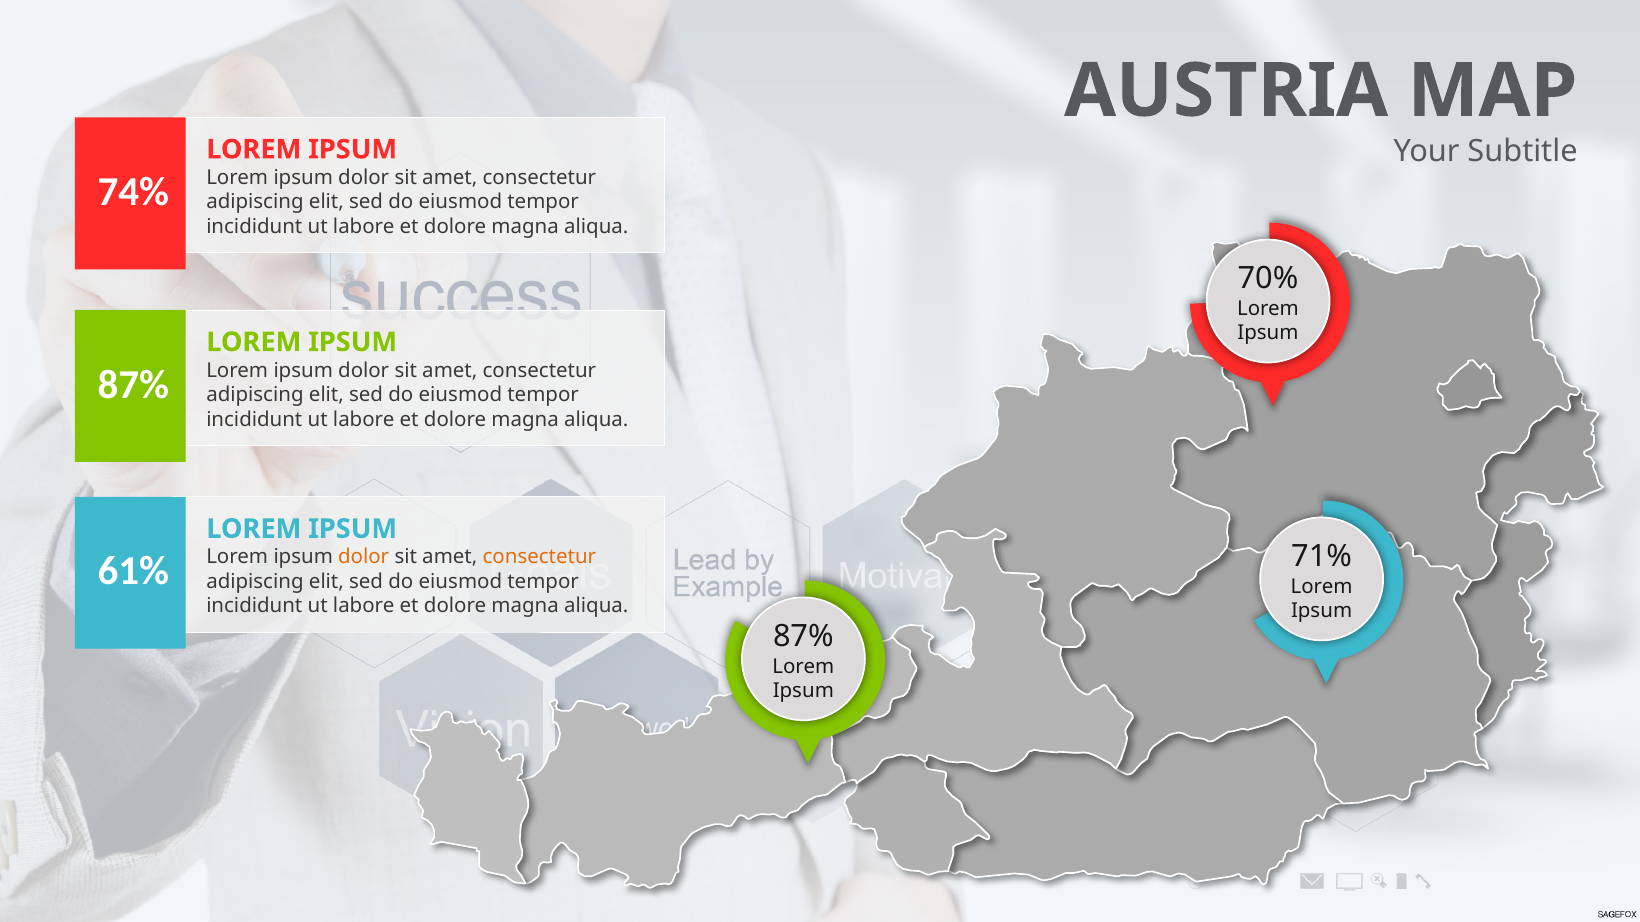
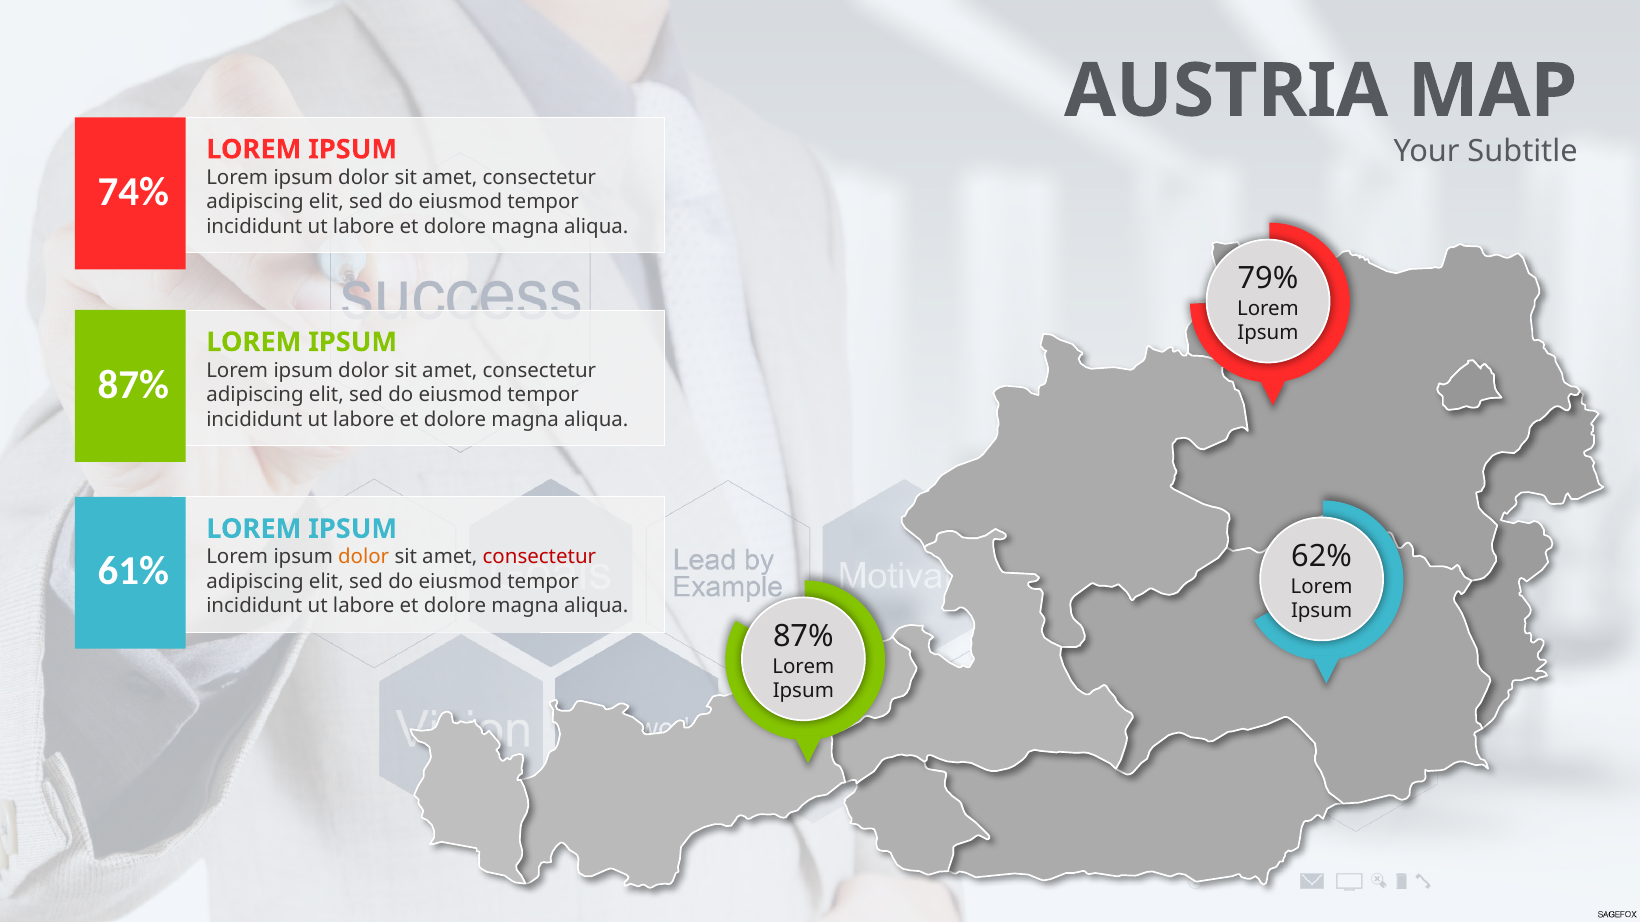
70%: 70% -> 79% (1268, 279)
71%: 71% -> 62% (1322, 557)
consectetur colour: orange -> red (539, 557)
